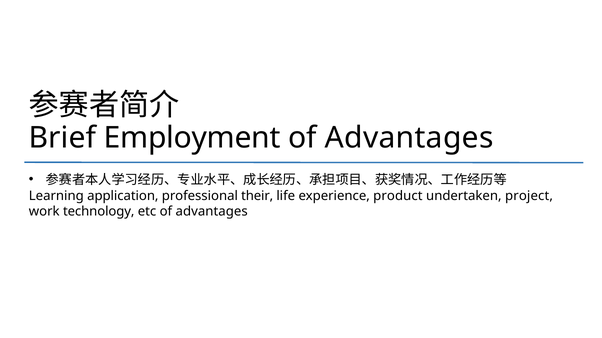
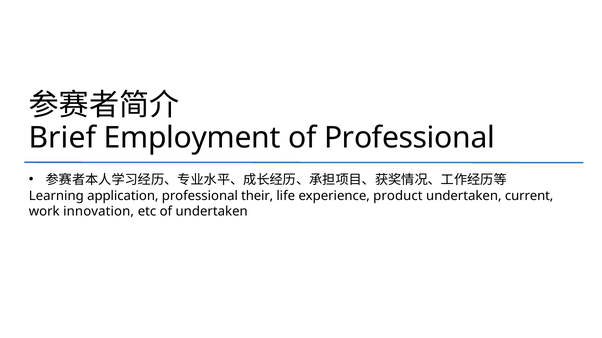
Advantages: Advantages -> Professional (409, 138)
project: project -> current (529, 196)
technology: technology -> innovation (99, 212)
etc of advantages: advantages -> undertaken (212, 212)
